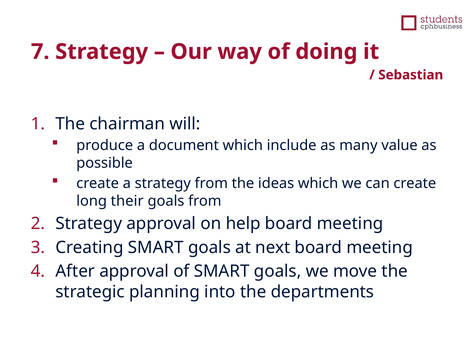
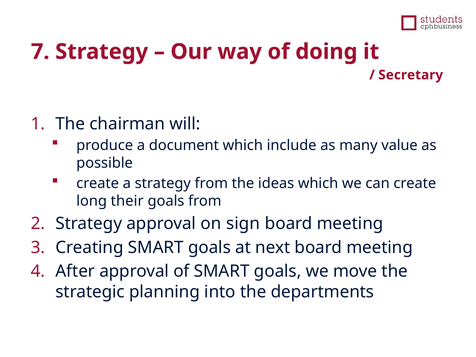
Sebastian: Sebastian -> Secretary (411, 75)
help: help -> sign (243, 223)
